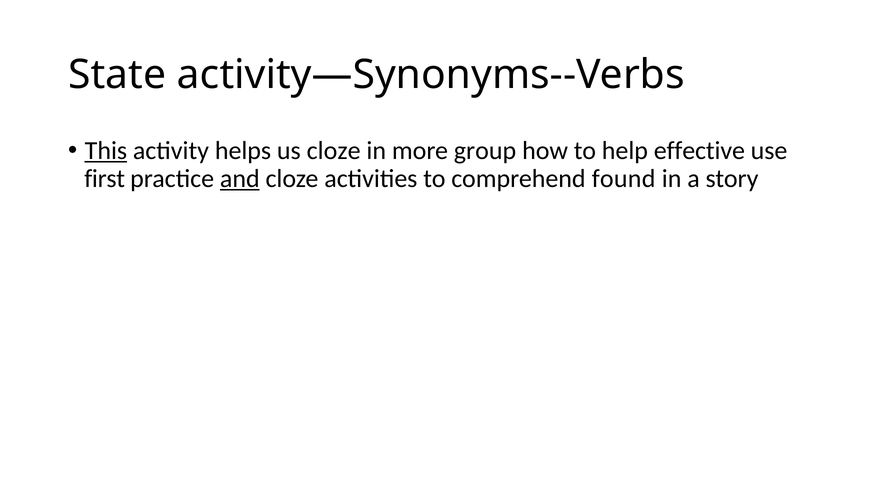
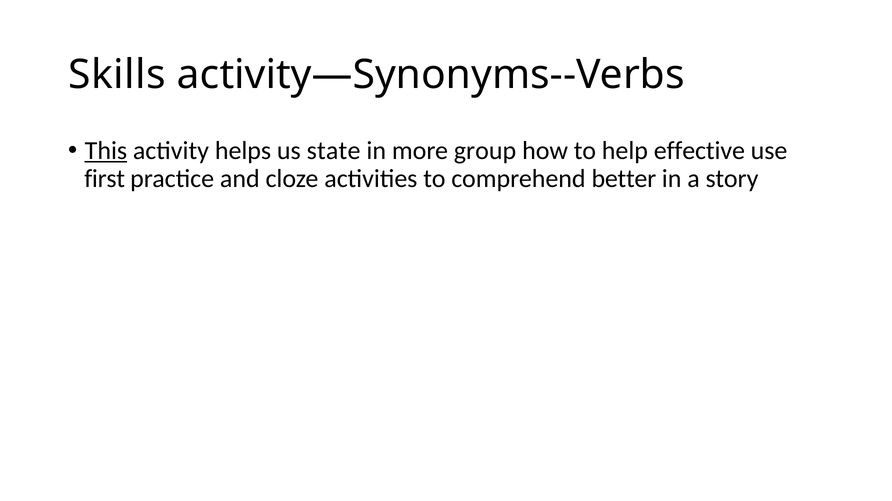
State: State -> Skills (117, 75)
us cloze: cloze -> state (334, 151)
and underline: present -> none (240, 179)
found: found -> better (624, 179)
